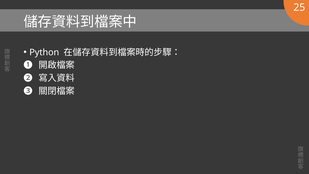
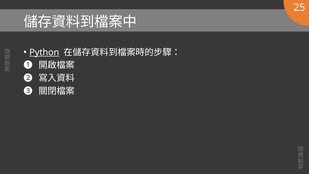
Python underline: none -> present (44, 52)
